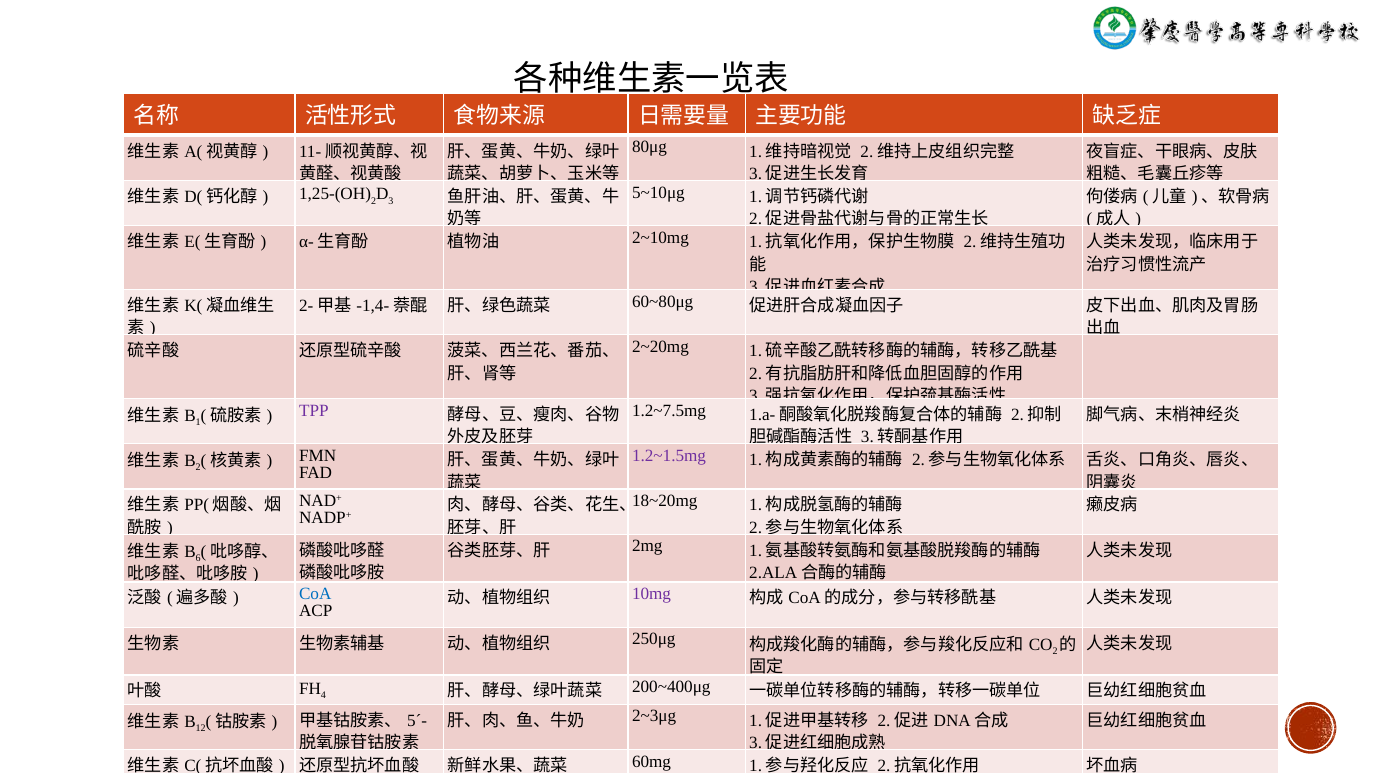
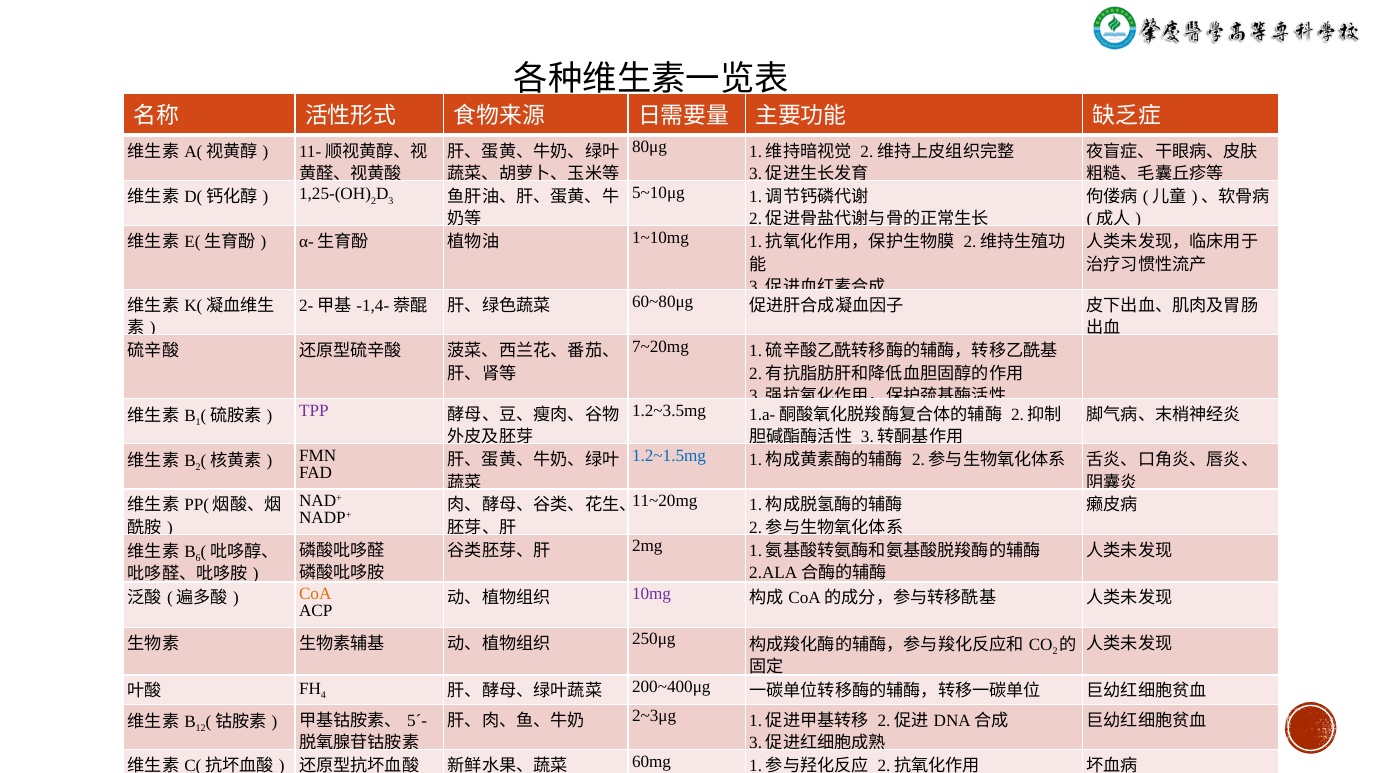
2~10mg: 2~10mg -> 1~10mg (660, 238)
2~20mg: 2~20mg -> 7~20mg (660, 347)
1.2~7.5mg: 1.2~7.5mg -> 1.2~3.5mg (669, 410)
1.2~1.5mg colour: purple -> blue (669, 456)
18~20mg: 18~20mg -> 11~20mg (665, 501)
CoA colour: blue -> orange (315, 594)
